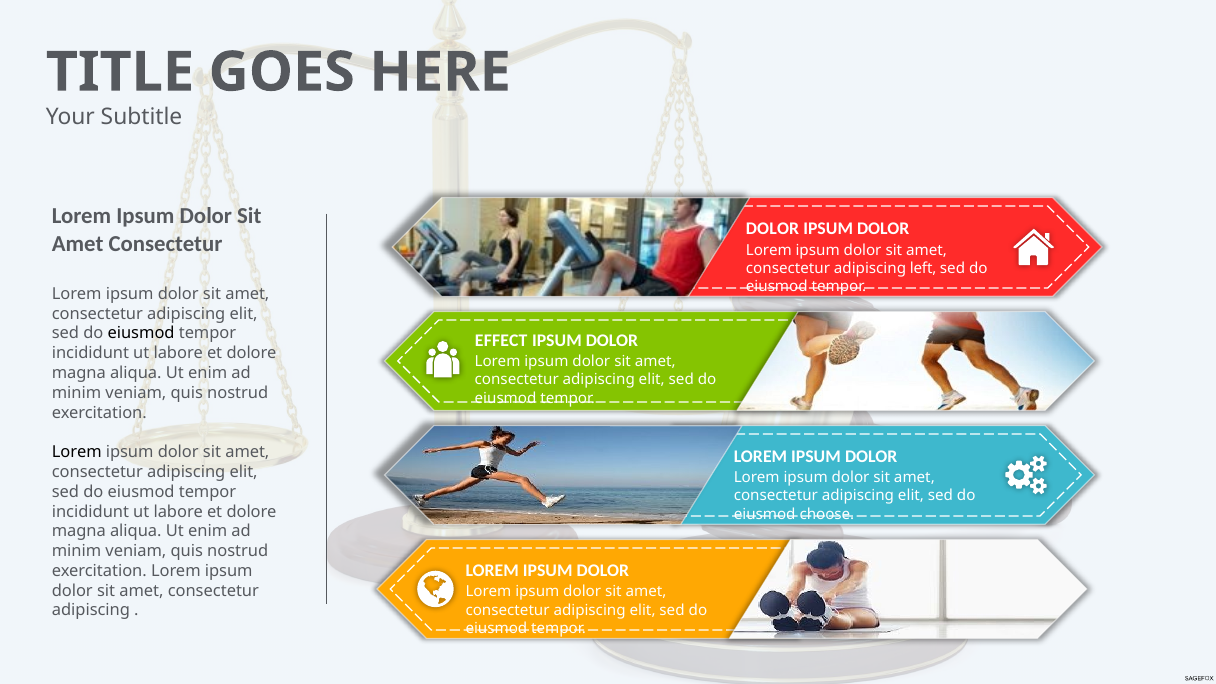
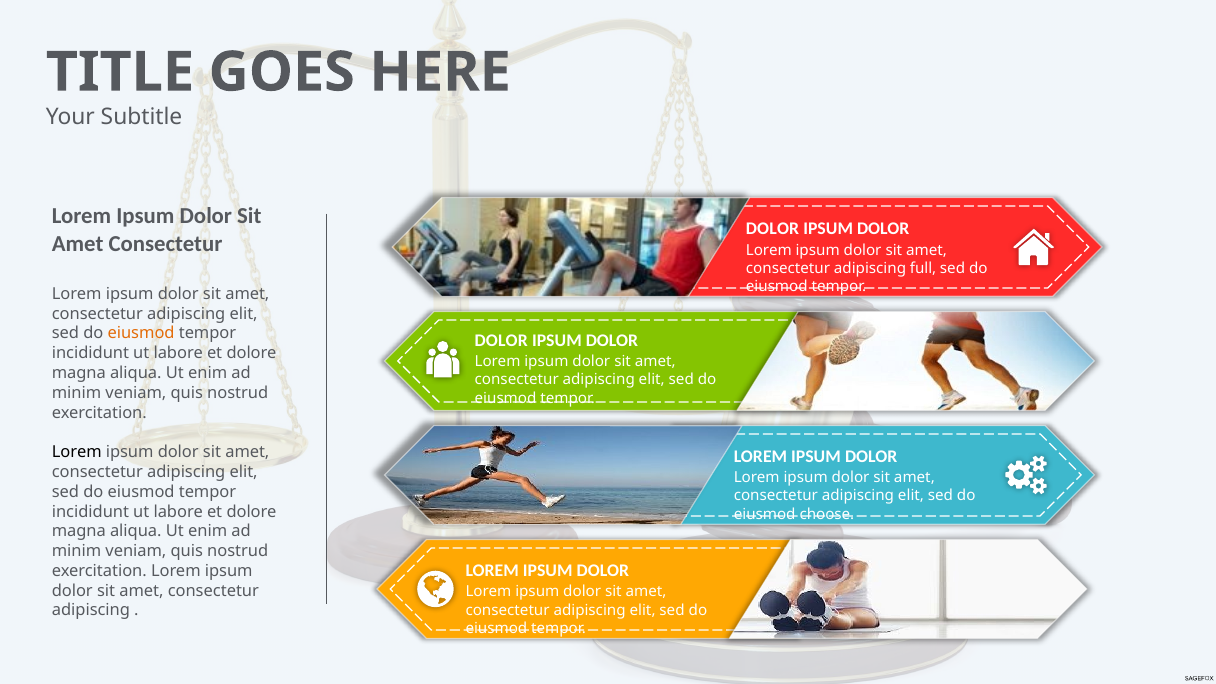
left: left -> full (923, 268)
eiusmod colour: black -> orange (141, 334)
EFFECT: EFFECT -> DOLOR (501, 340)
